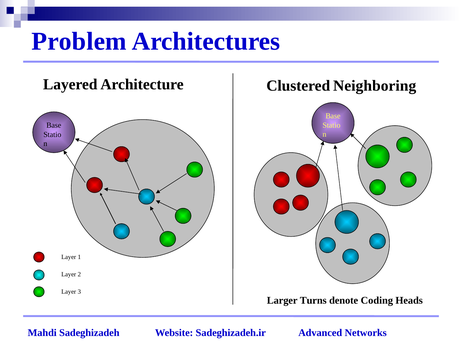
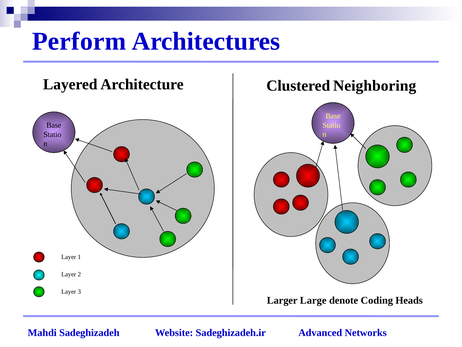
Problem: Problem -> Perform (79, 41)
Turns: Turns -> Large (313, 300)
